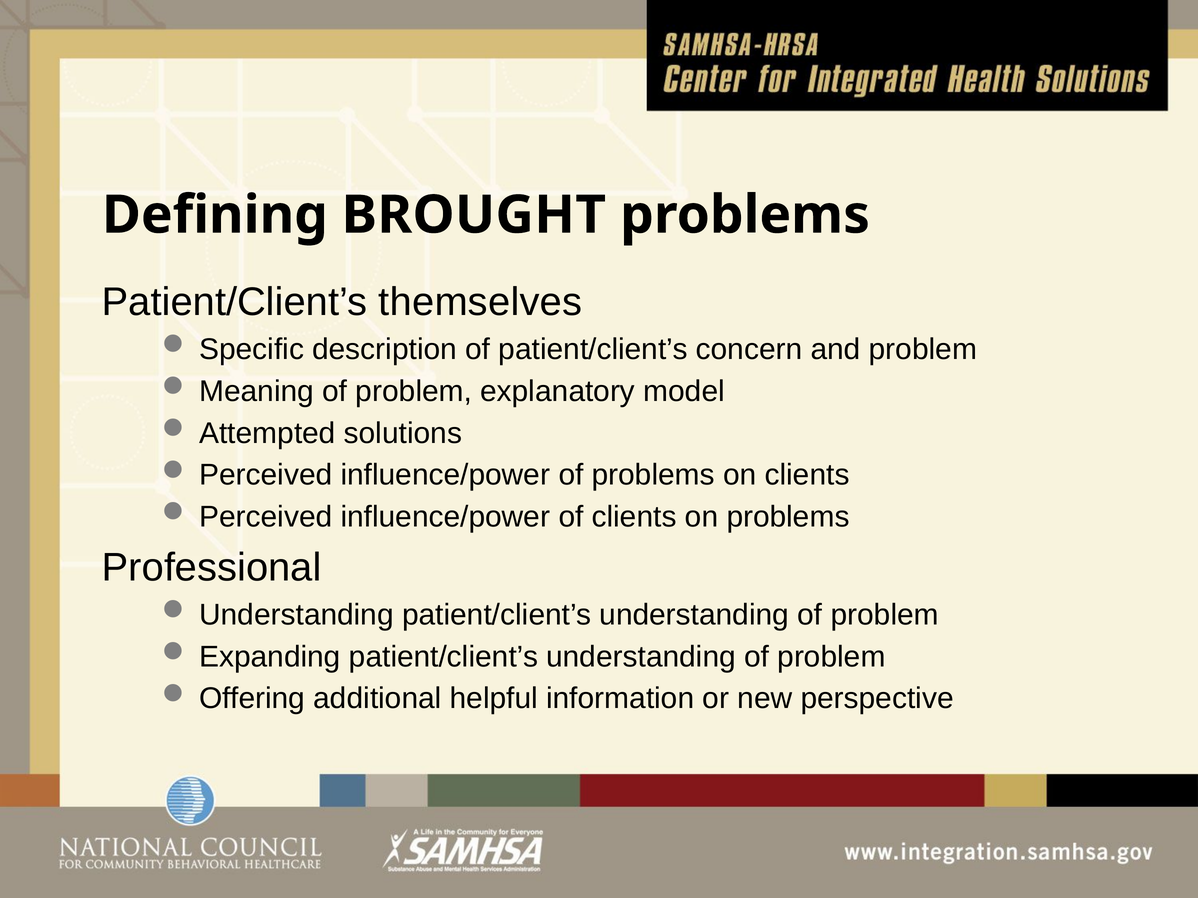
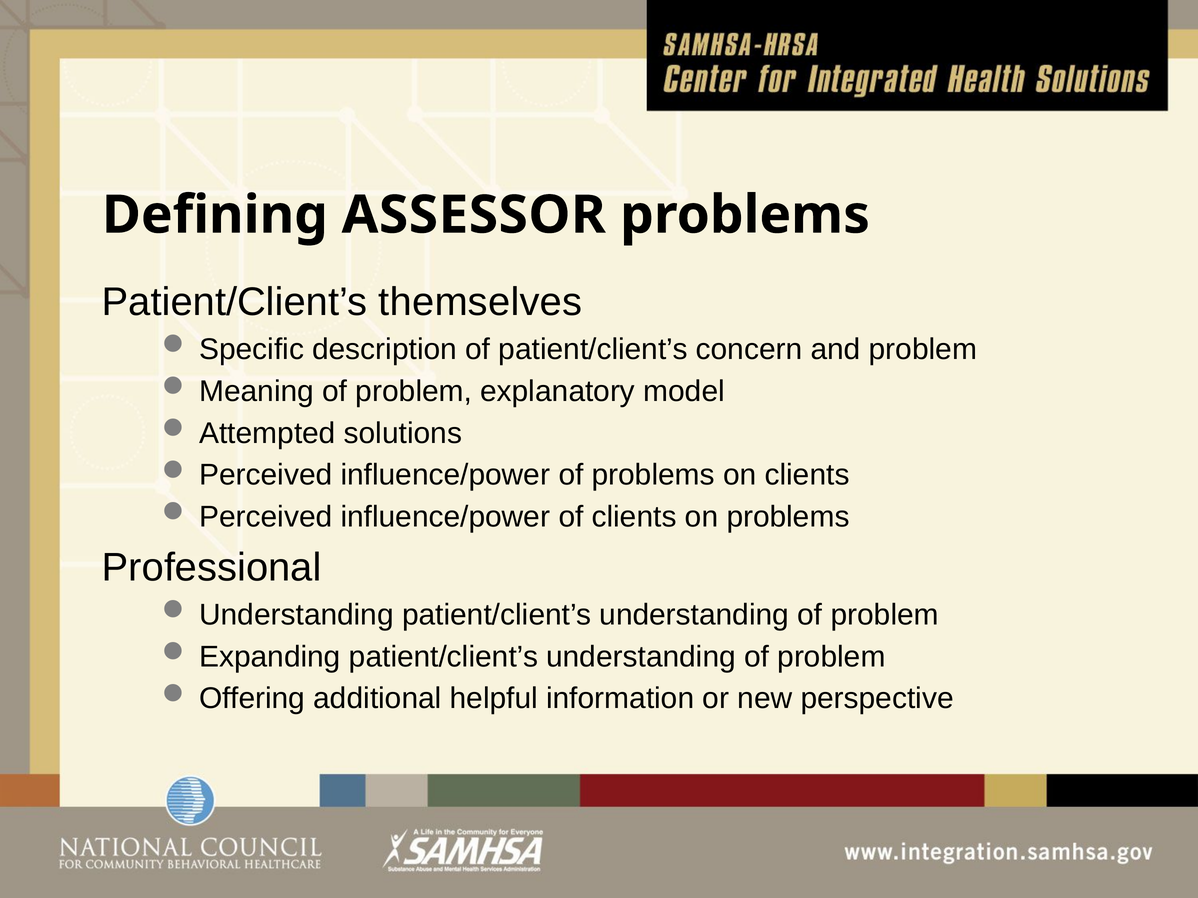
BROUGHT: BROUGHT -> ASSESSOR (474, 215)
